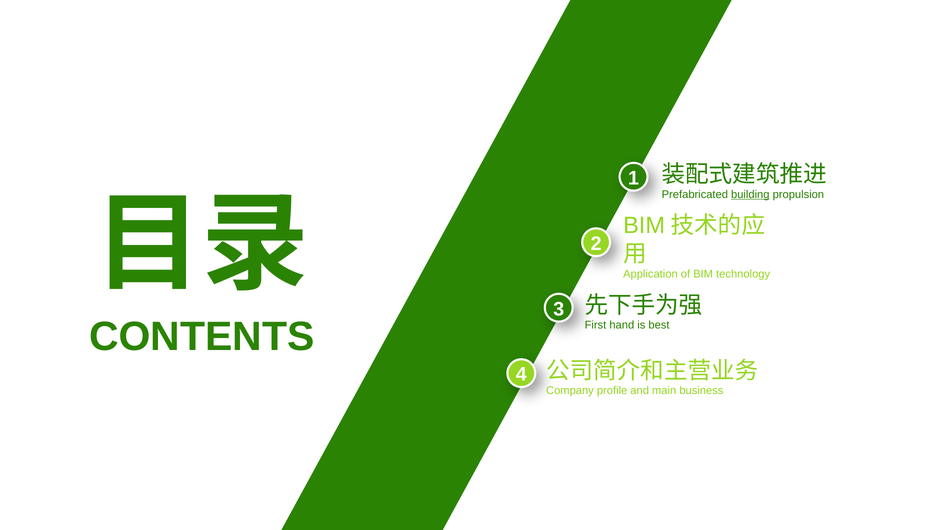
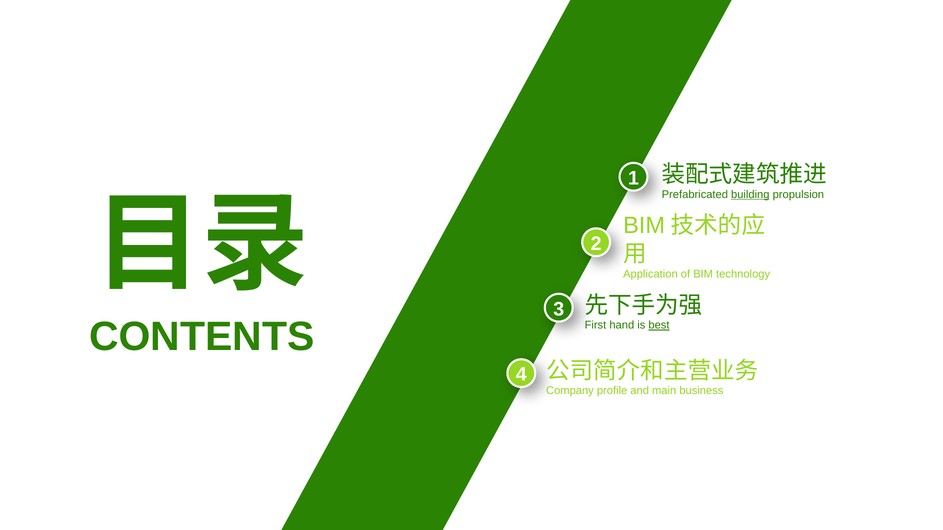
best underline: none -> present (659, 326)
